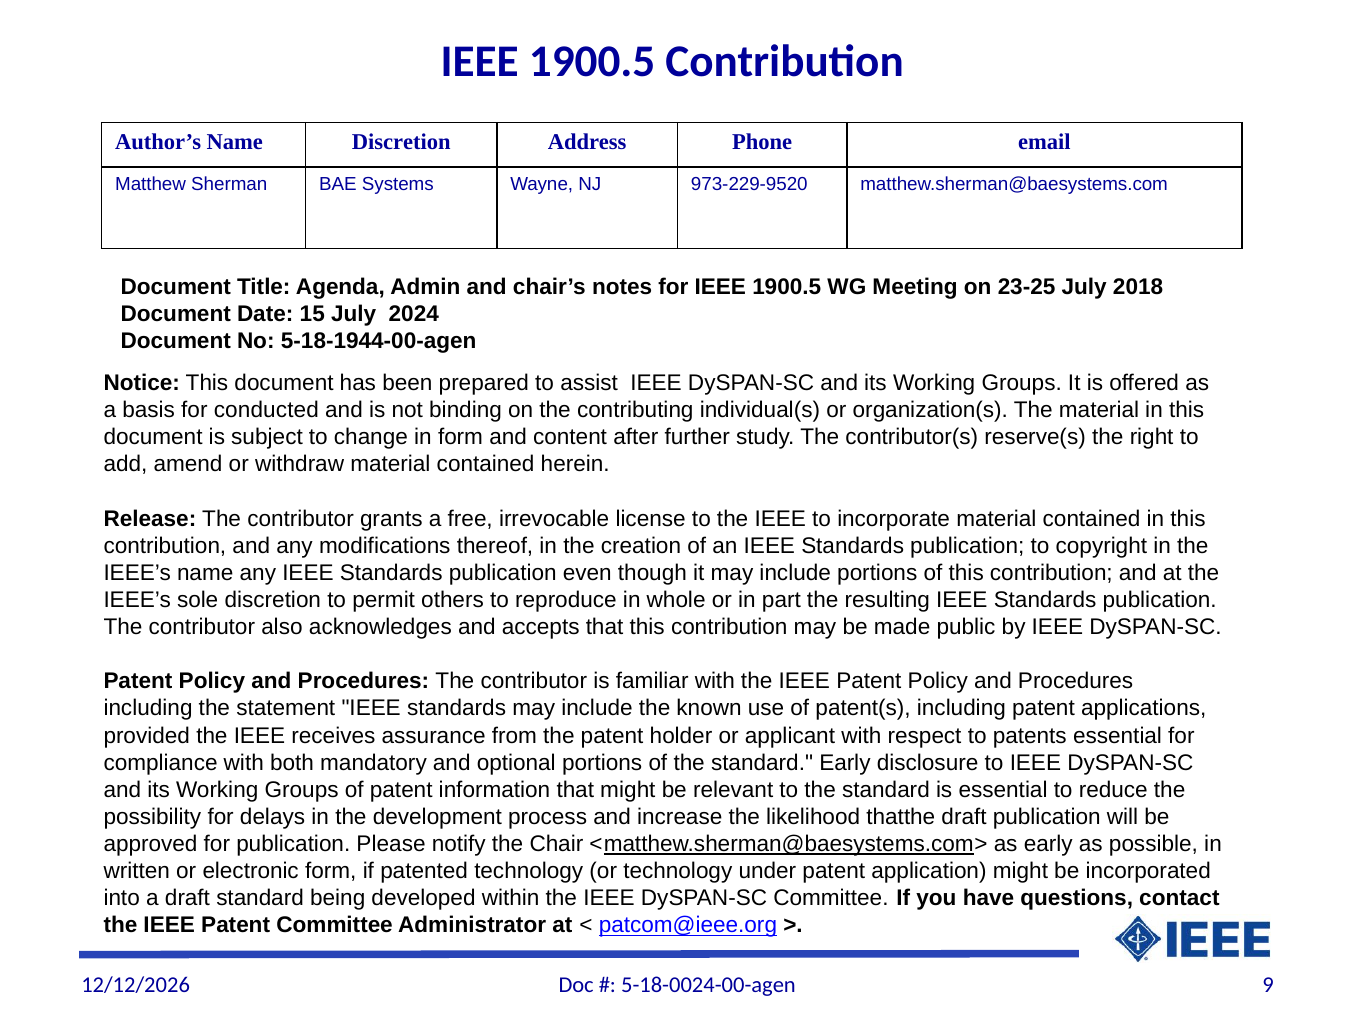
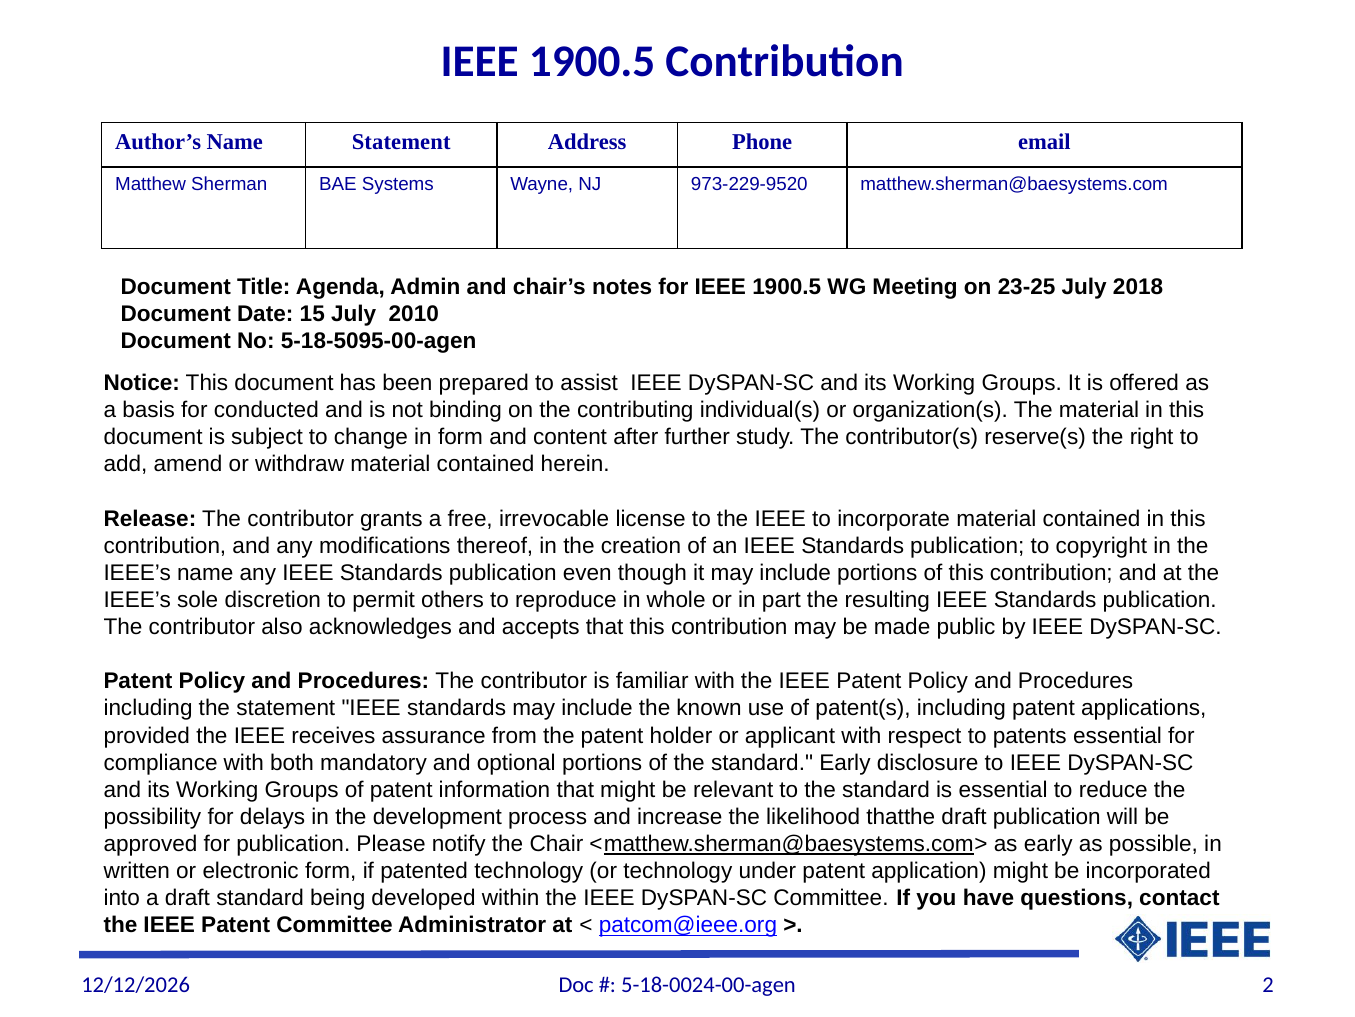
Name Discretion: Discretion -> Statement (401, 142)
2024: 2024 -> 2010 (414, 314)
5-18-1944-00-agen: 5-18-1944-00-agen -> 5-18-5095-00-agen (379, 341)
9: 9 -> 2 (1268, 984)
